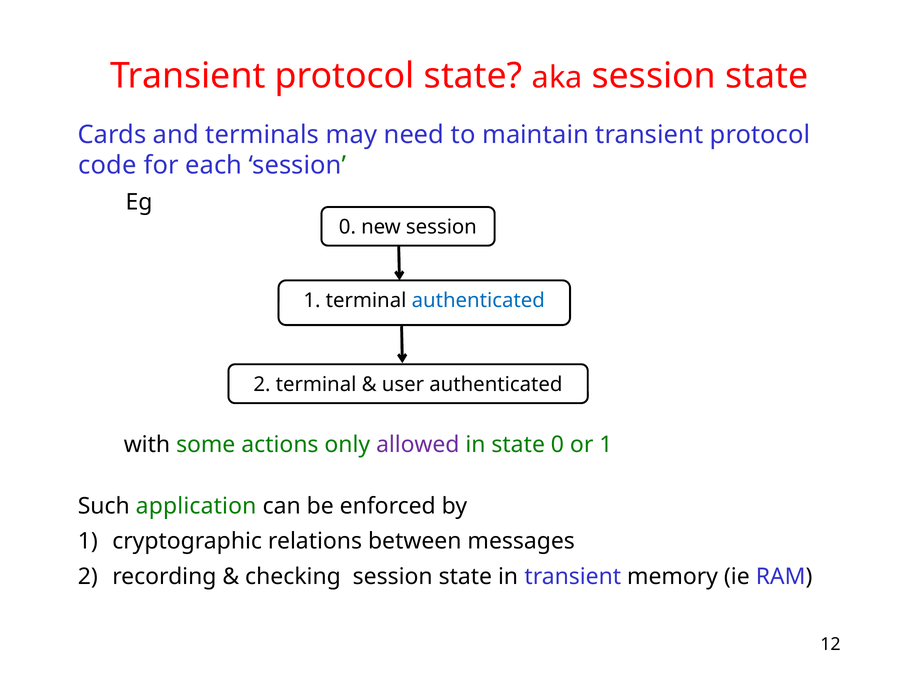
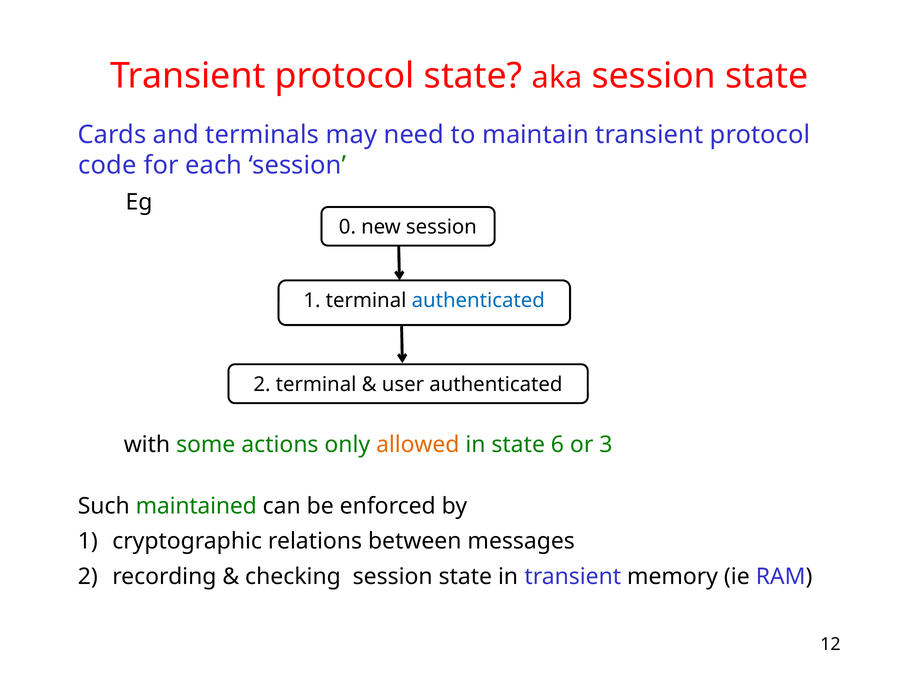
allowed colour: purple -> orange (418, 445)
state 0: 0 -> 6 (557, 445)
or 1: 1 -> 3 (606, 445)
application: application -> maintained (196, 506)
